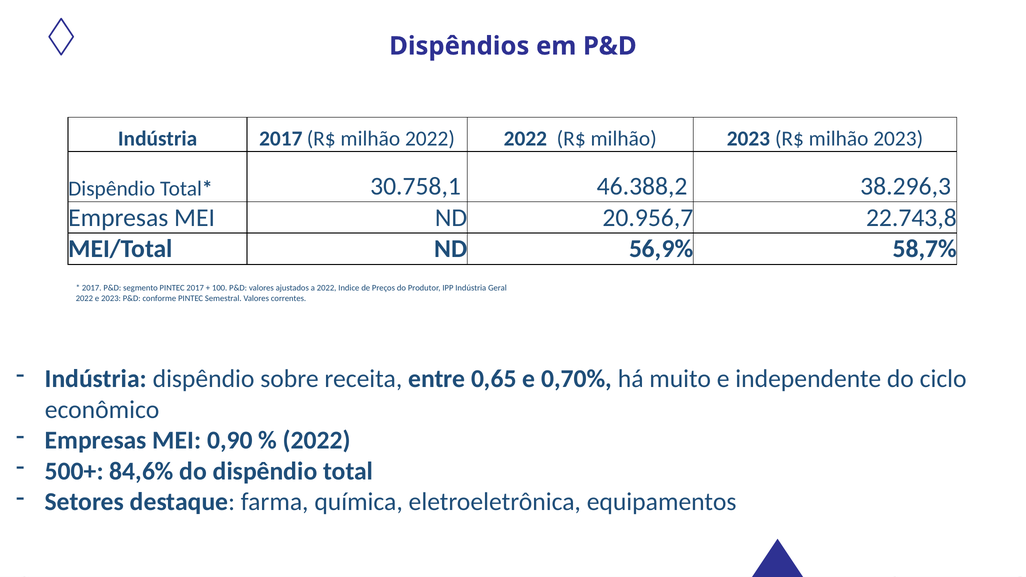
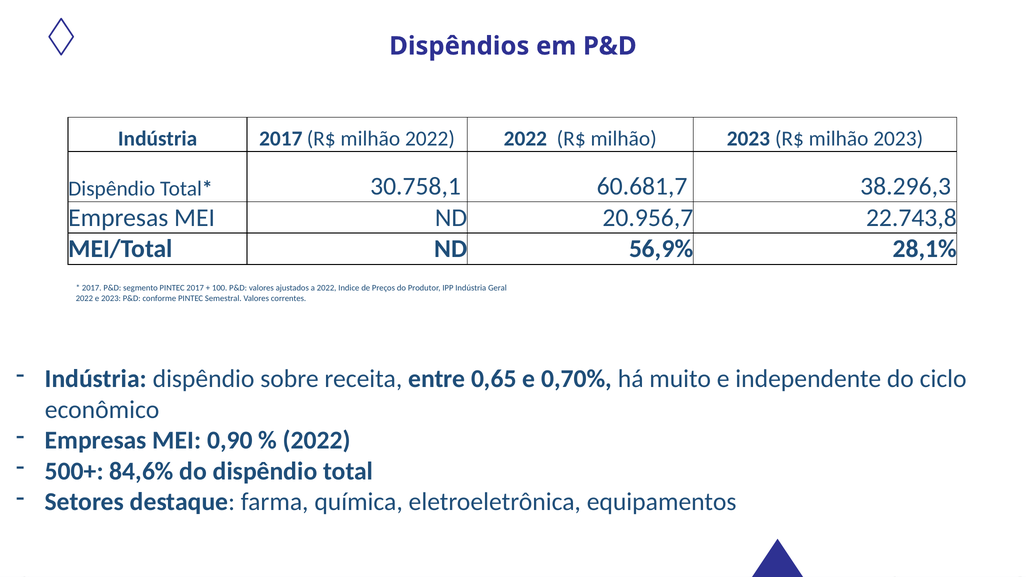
46.388,2: 46.388,2 -> 60.681,7 (642, 186)
58,7%: 58,7% -> 28,1% (925, 249)
